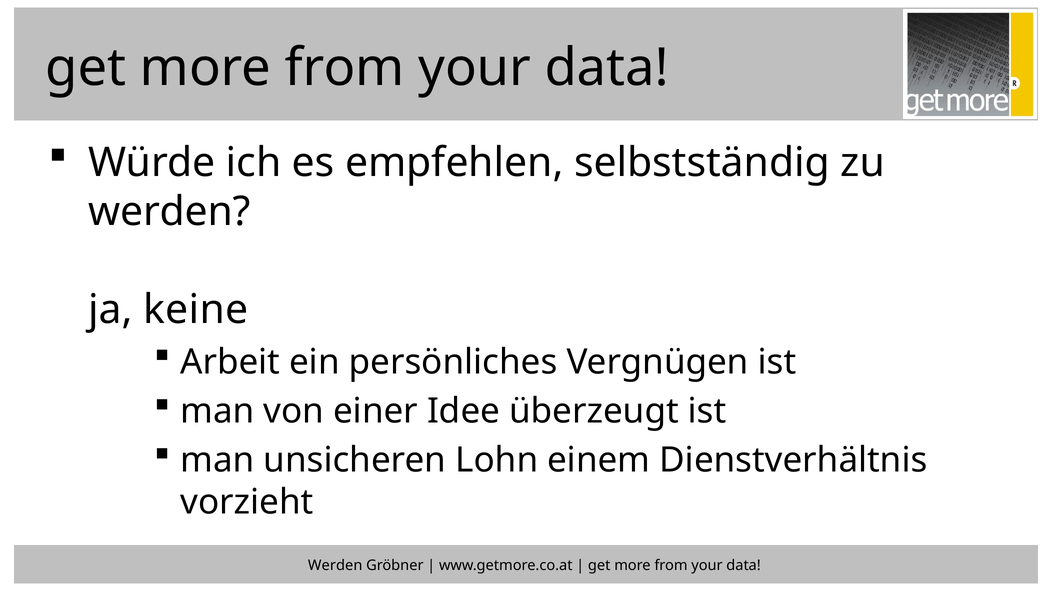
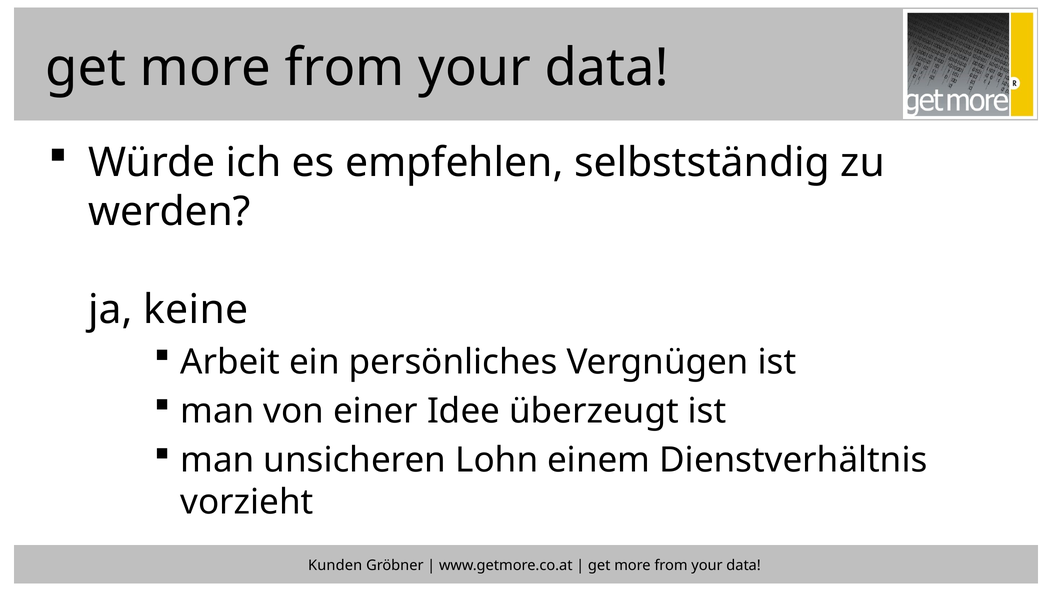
Werden: Werden -> Kunden (335, 565)
